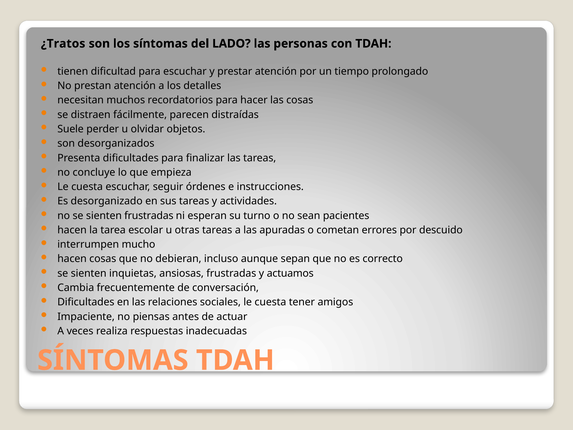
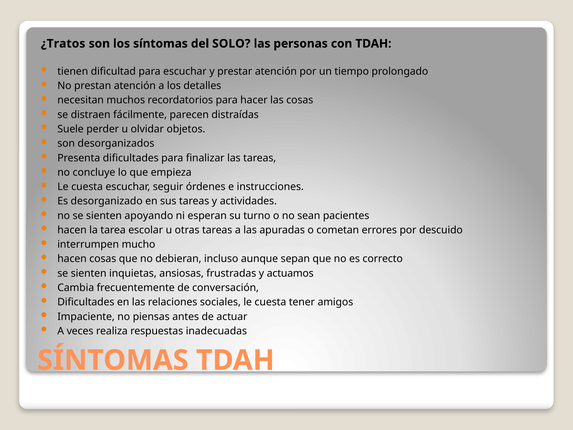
LADO: LADO -> SOLO (231, 44)
sienten frustradas: frustradas -> apoyando (149, 215)
